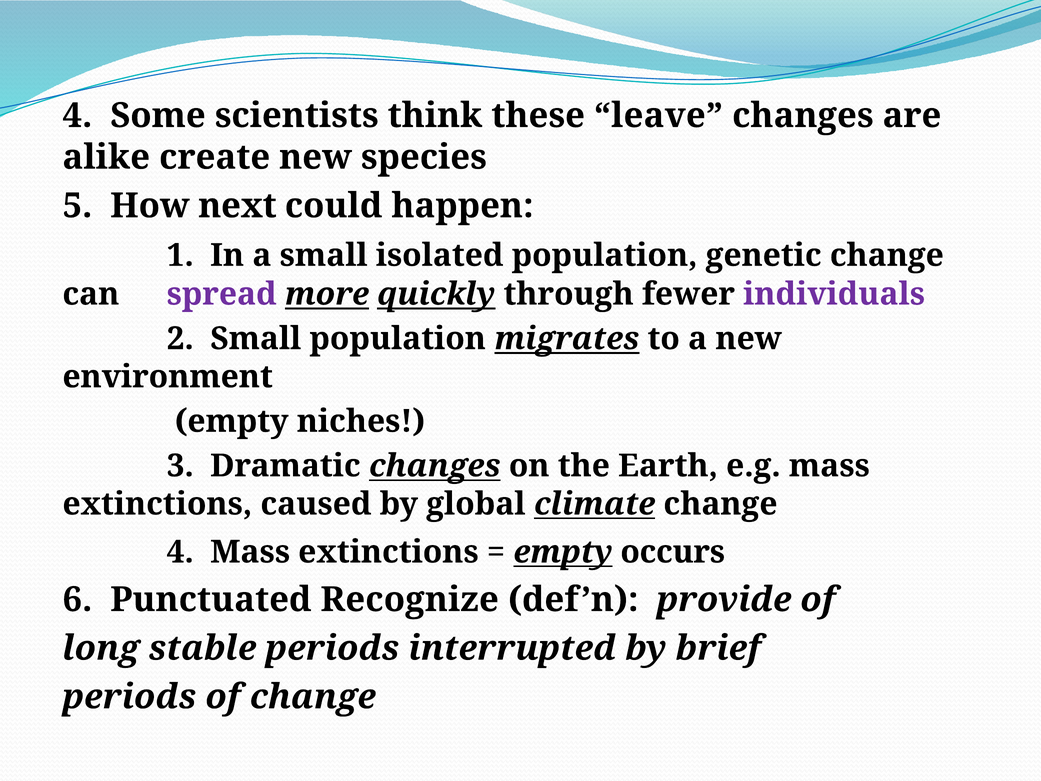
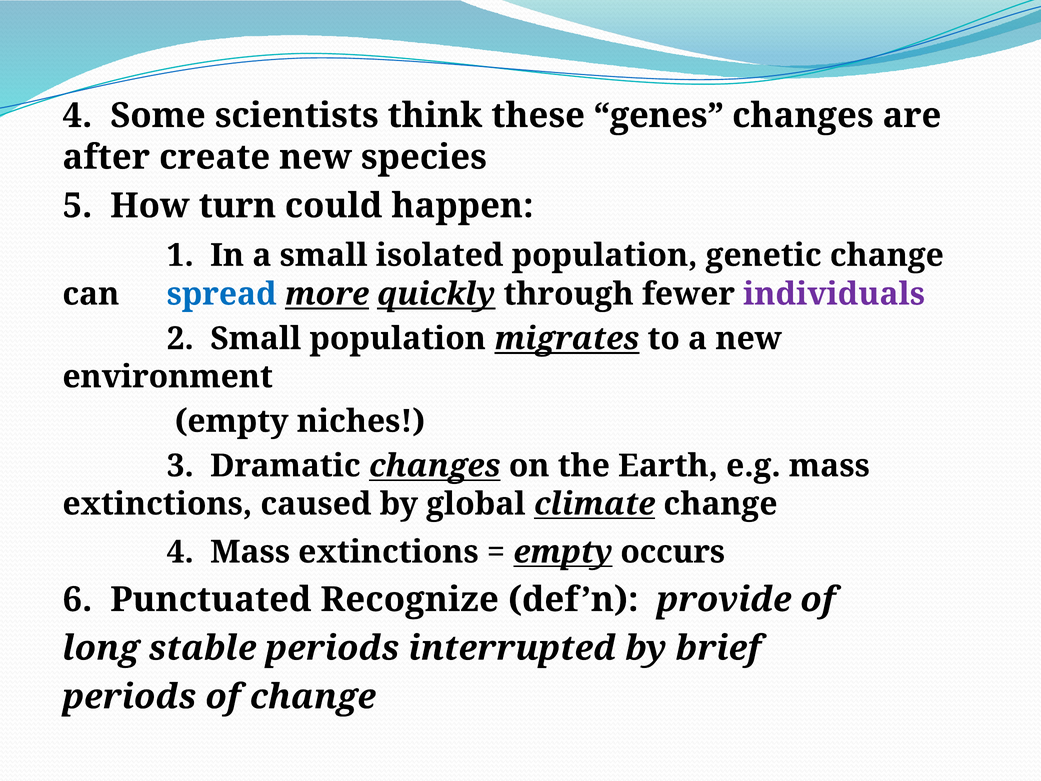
leave: leave -> genes (659, 116)
alike: alike -> after (106, 157)
next: next -> turn (237, 206)
spread colour: purple -> blue (222, 294)
